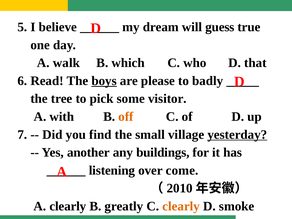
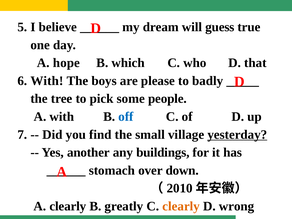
walk: walk -> hope (66, 63)
6 Read: Read -> With (47, 81)
boys underline: present -> none (104, 81)
visitor: visitor -> people (167, 99)
off colour: orange -> blue (126, 117)
listening: listening -> stomach (112, 170)
come: come -> down (182, 170)
smoke: smoke -> wrong (237, 206)
